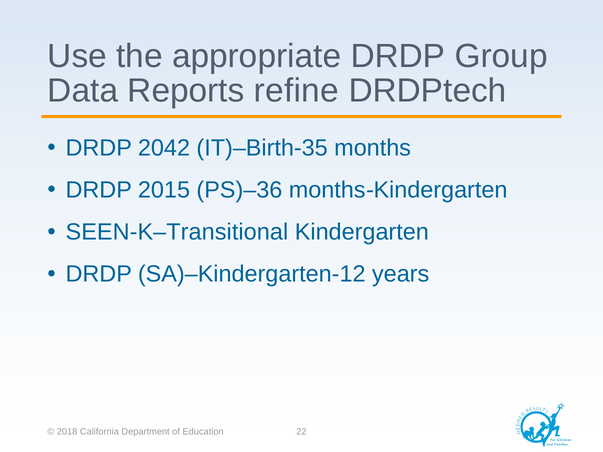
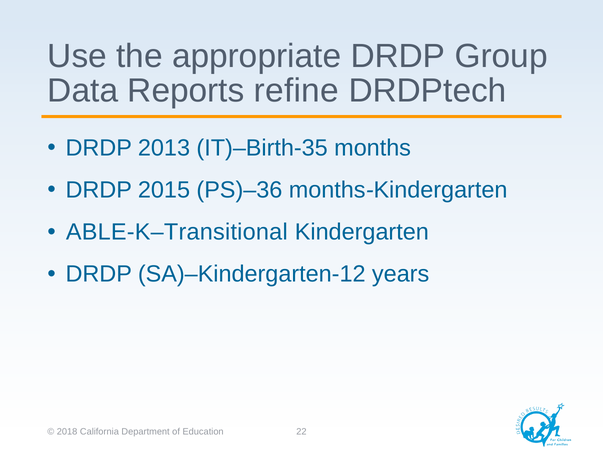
2042: 2042 -> 2013 (164, 148)
SEEN-K–Transitional: SEEN-K–Transitional -> ABLE-K–Transitional (177, 232)
